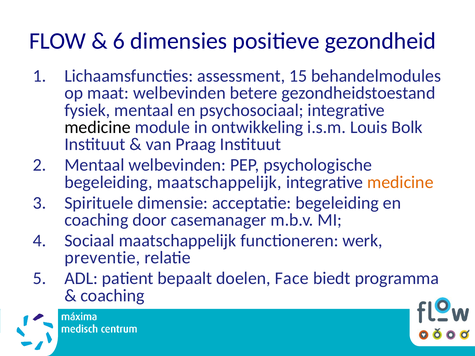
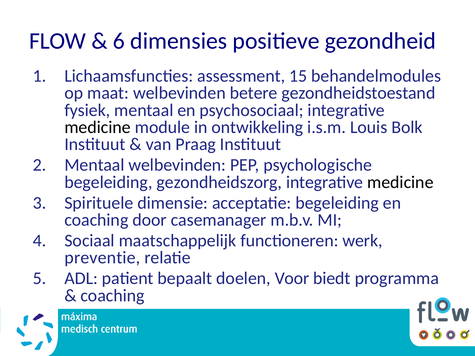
begeleiding maatschappelijk: maatschappelijk -> gezondheidszorg (219, 182)
medicine colour: orange -> black (400, 182)
Face: Face -> Voor (292, 279)
